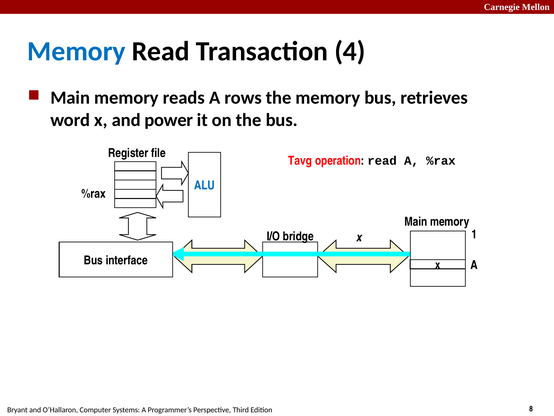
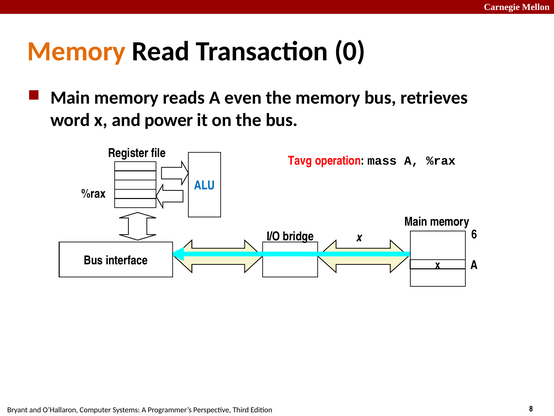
Memory colour: blue -> orange (76, 51)
4: 4 -> 0 (350, 51)
rows: rows -> even (243, 98)
operation read: read -> mass (382, 160)
1: 1 -> 6 (474, 234)
